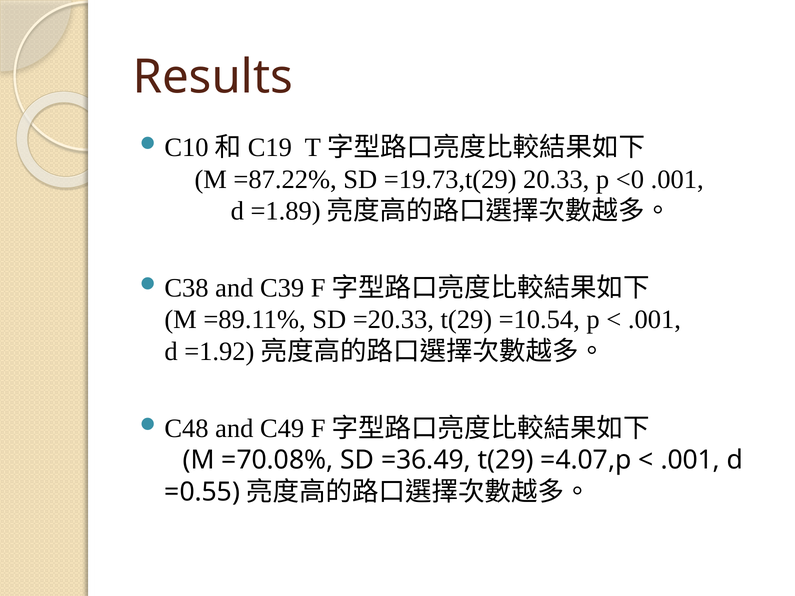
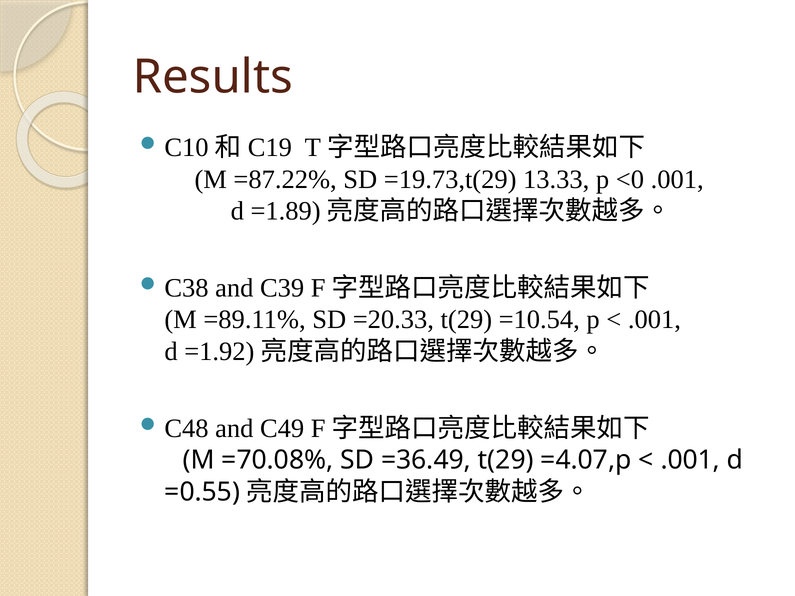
20.33: 20.33 -> 13.33 (556, 179)
